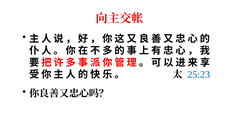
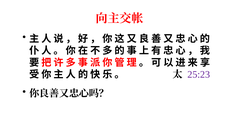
25:23 colour: blue -> purple (199, 75)
